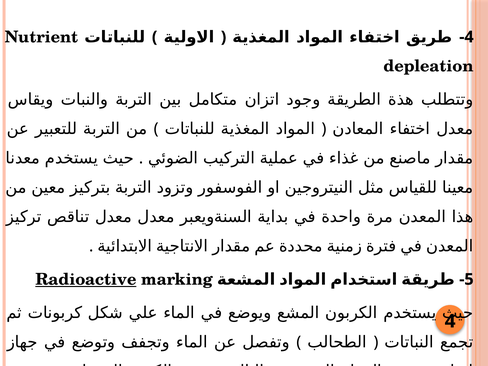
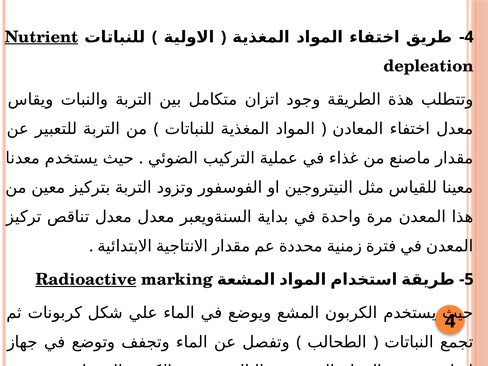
Nutrient underline: none -> present (41, 37)
